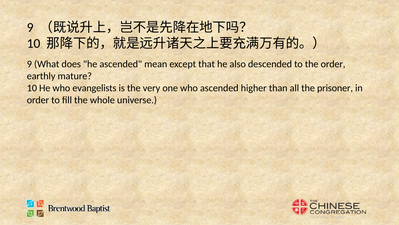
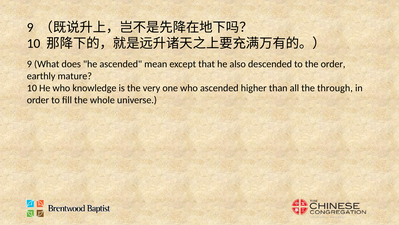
evangelists: evangelists -> knowledge (94, 88)
prisoner: prisoner -> through (335, 88)
